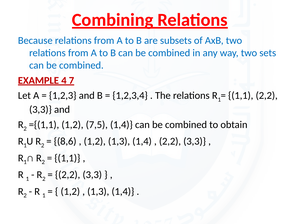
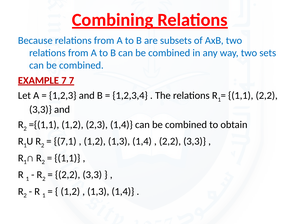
EXAMPLE 4: 4 -> 7 (64, 81)
7,5: 7,5 -> 2,3 (97, 125)
8,6: 8,6 -> 7,1 (65, 142)
